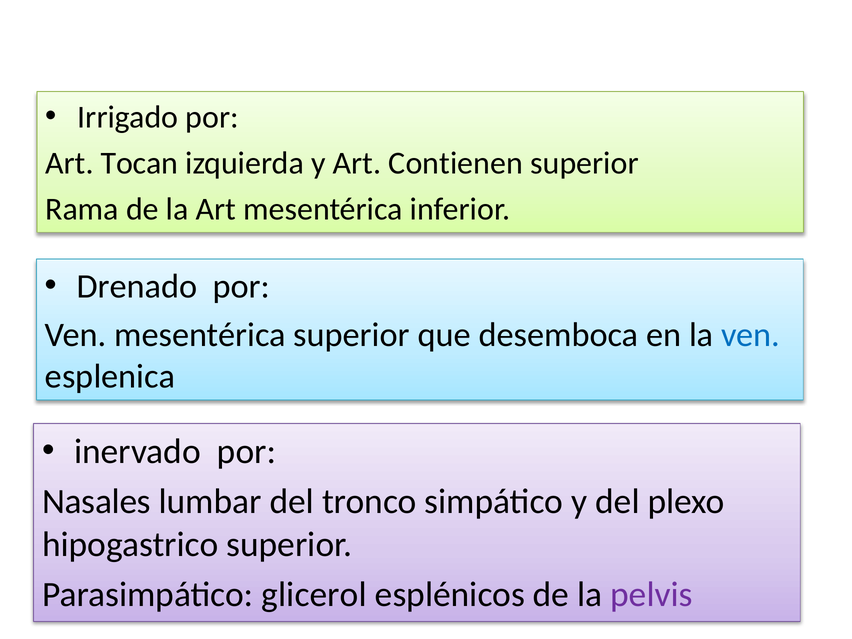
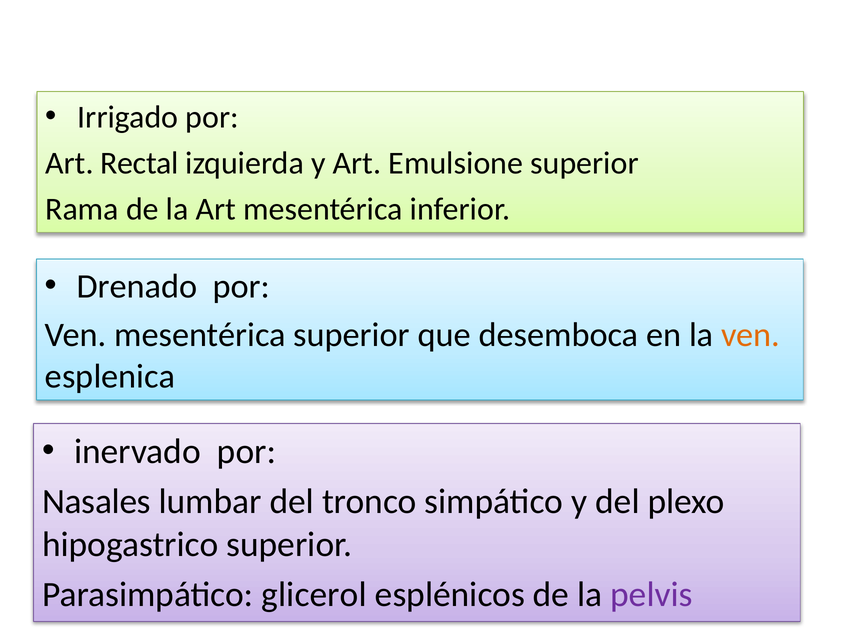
Tocan: Tocan -> Rectal (140, 163)
Contienen: Contienen -> Emulsione (456, 163)
ven colour: blue -> orange (751, 335)
